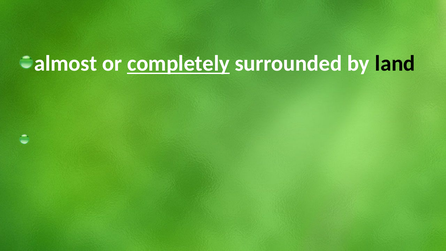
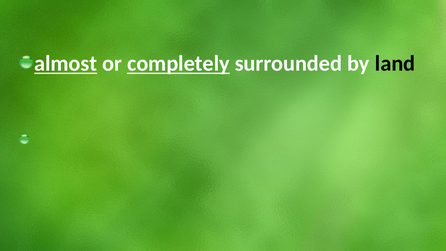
almost underline: none -> present (66, 64)
